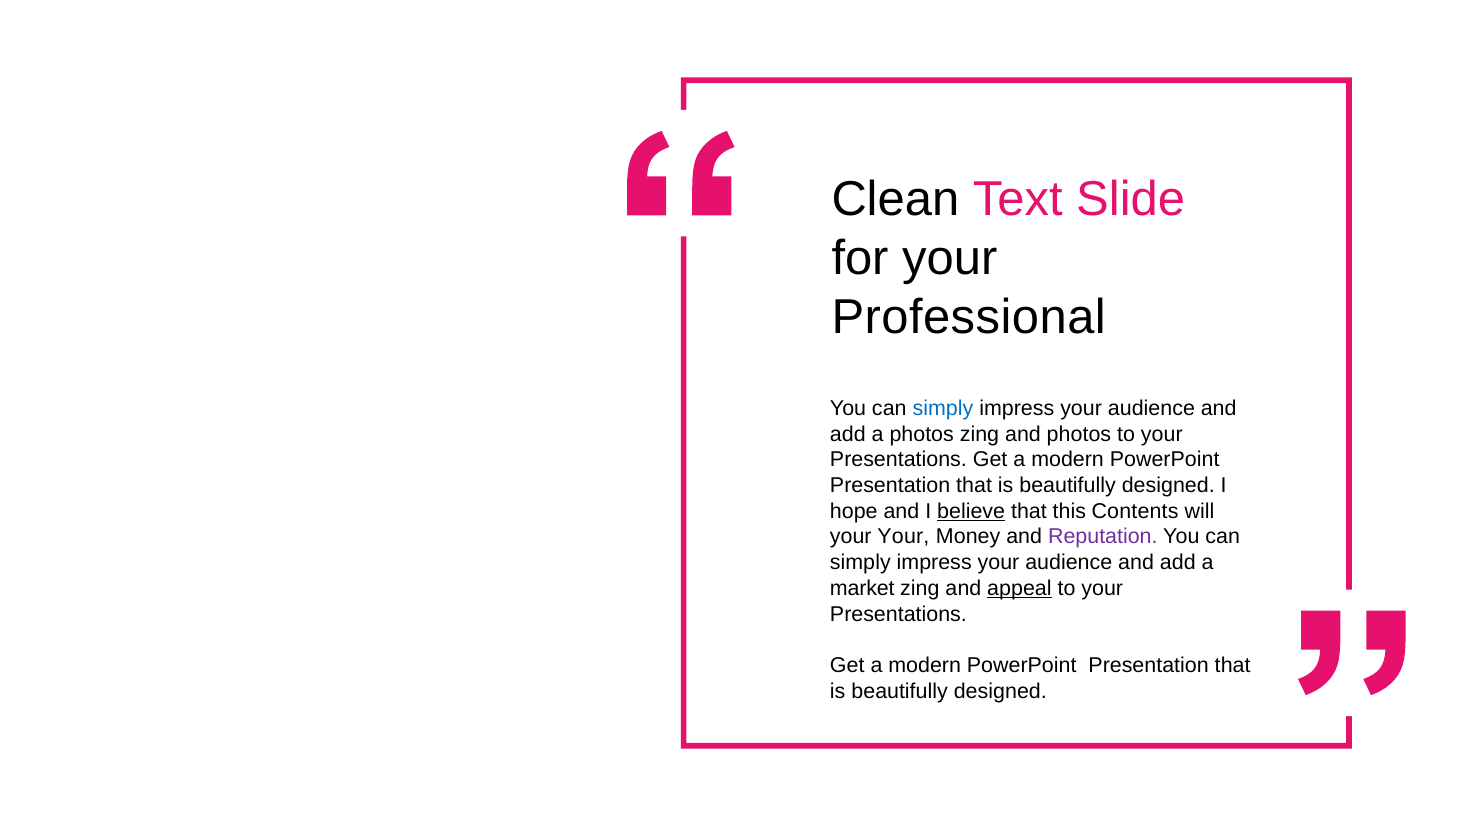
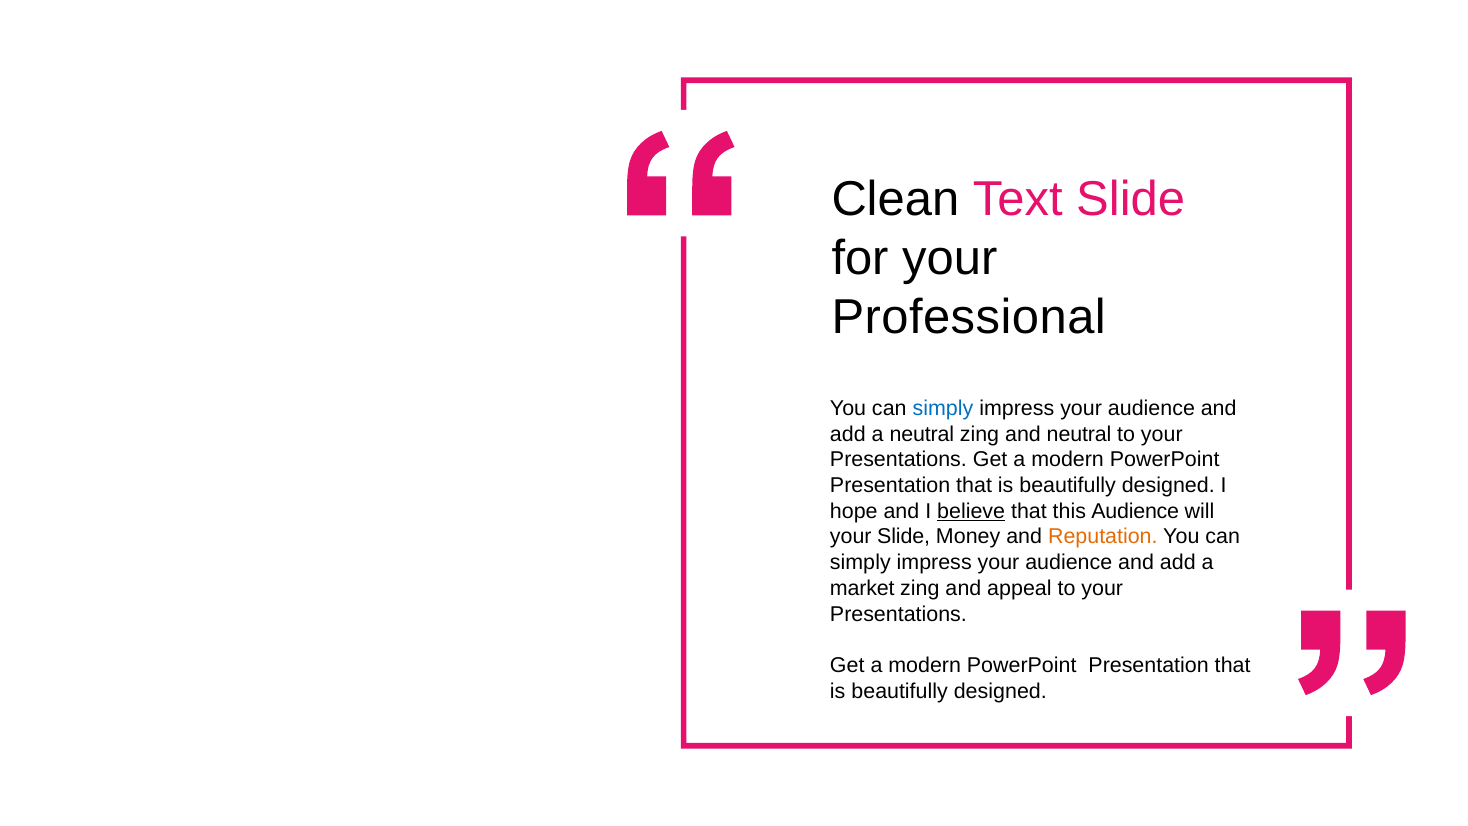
a photos: photos -> neutral (922, 434)
and photos: photos -> neutral (1079, 434)
this Contents: Contents -> Audience (1135, 511)
your Your: Your -> Slide (904, 537)
Reputation colour: purple -> orange (1103, 537)
appeal underline: present -> none (1019, 588)
